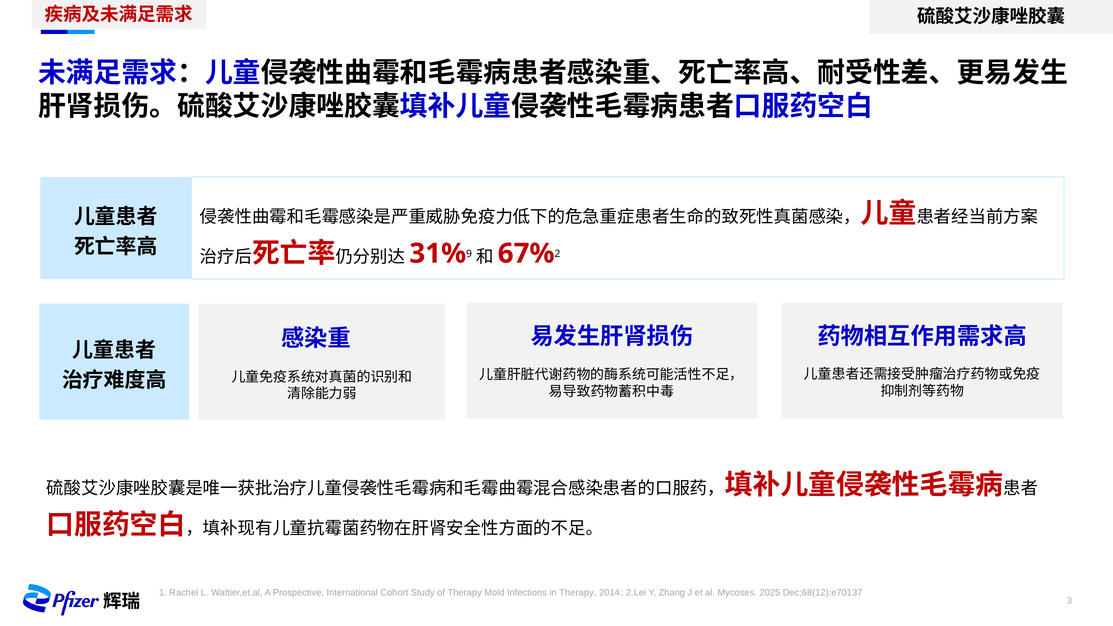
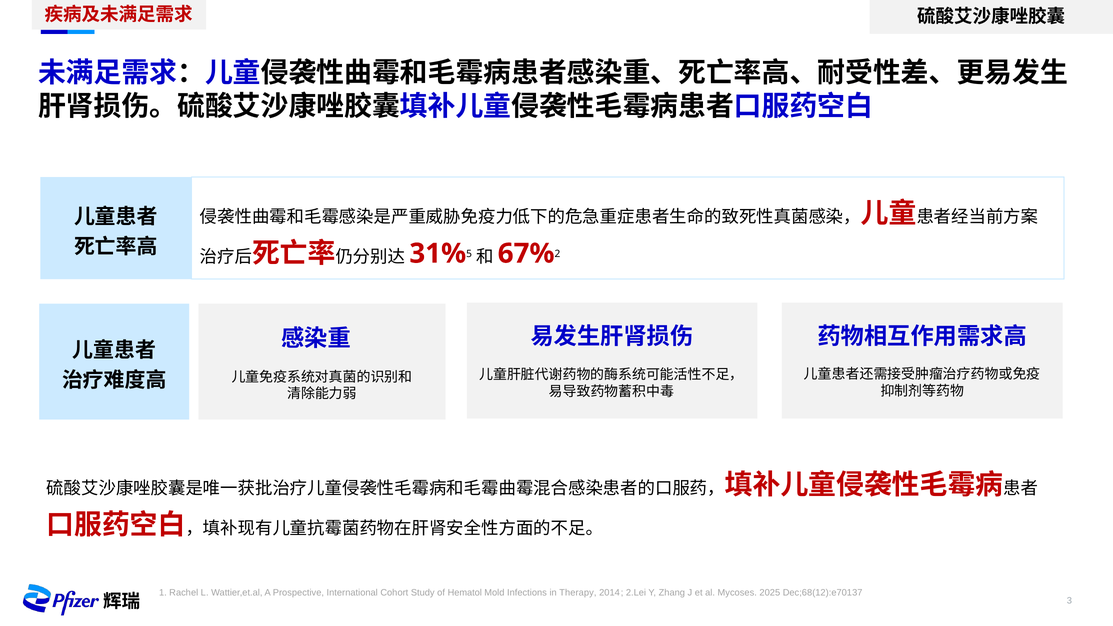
9: 9 -> 5 (469, 254)
of Therapy: Therapy -> Hematol (465, 593)
